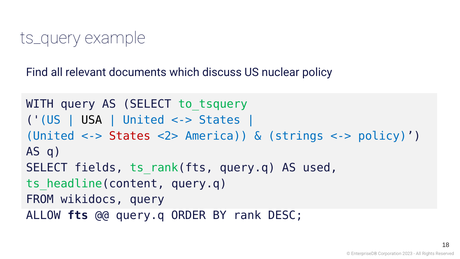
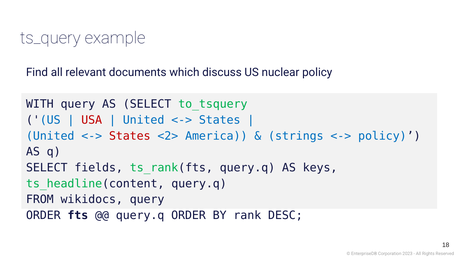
USA colour: black -> red (92, 120)
used: used -> keys (320, 168)
ALLOW: ALLOW -> ORDER (43, 215)
